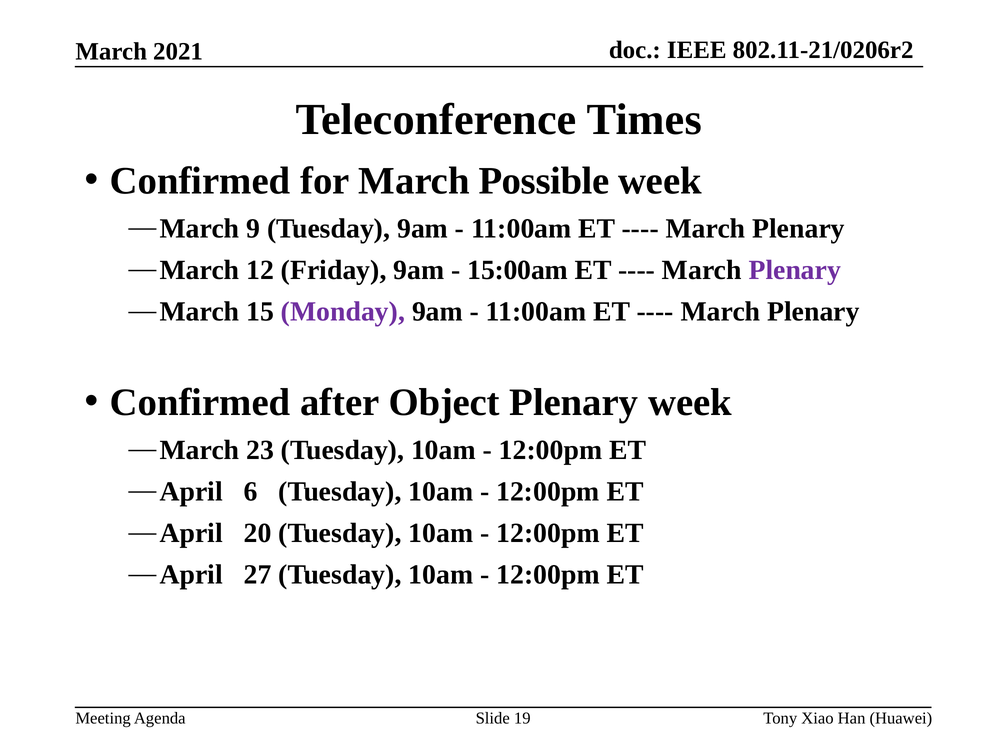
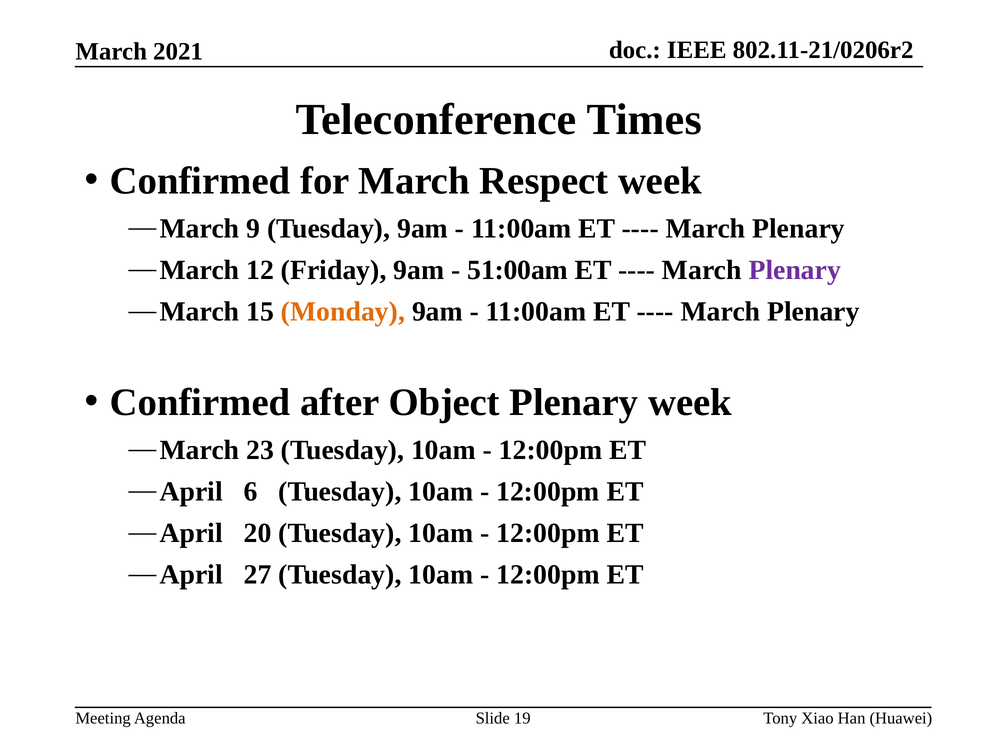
Possible: Possible -> Respect (544, 181)
15:00am: 15:00am -> 51:00am (518, 270)
Monday colour: purple -> orange (343, 311)
